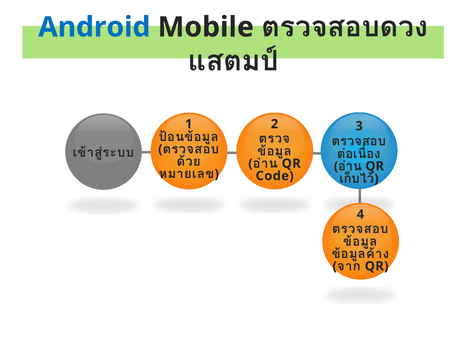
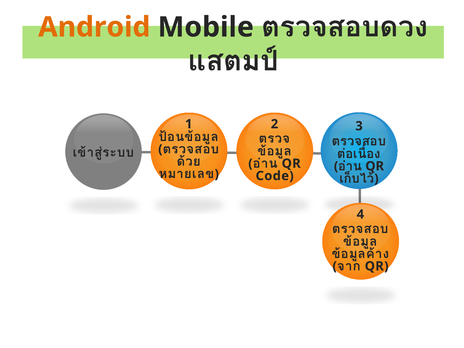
Android colour: blue -> orange (94, 27)
